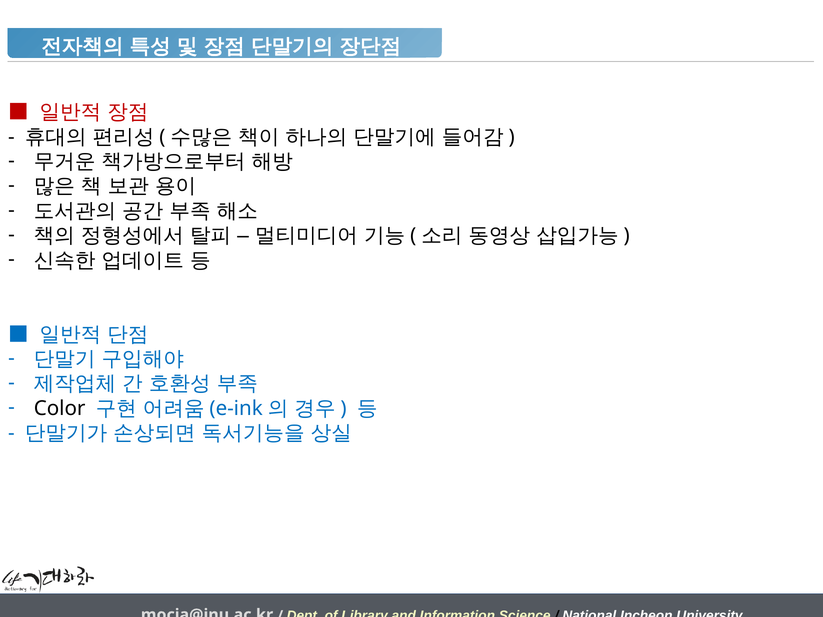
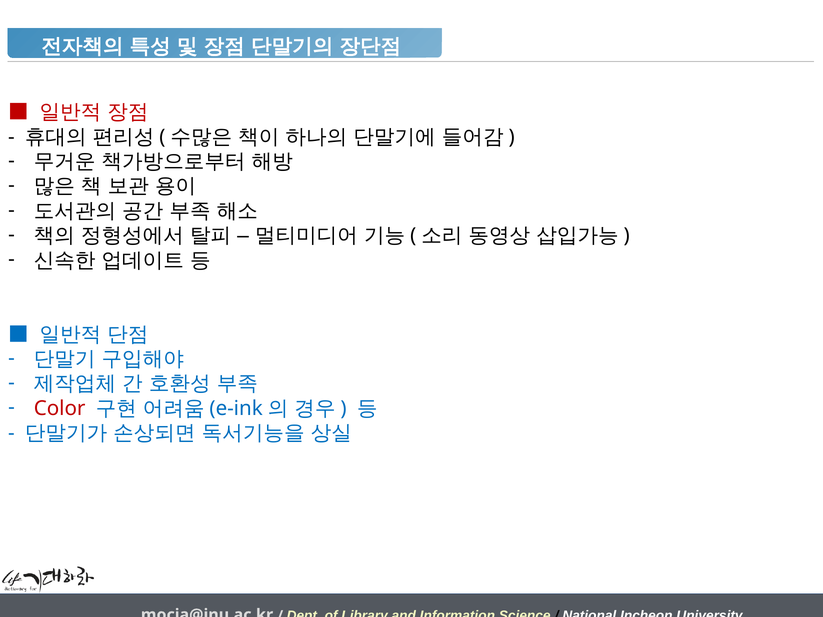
Color colour: black -> red (60, 408)
